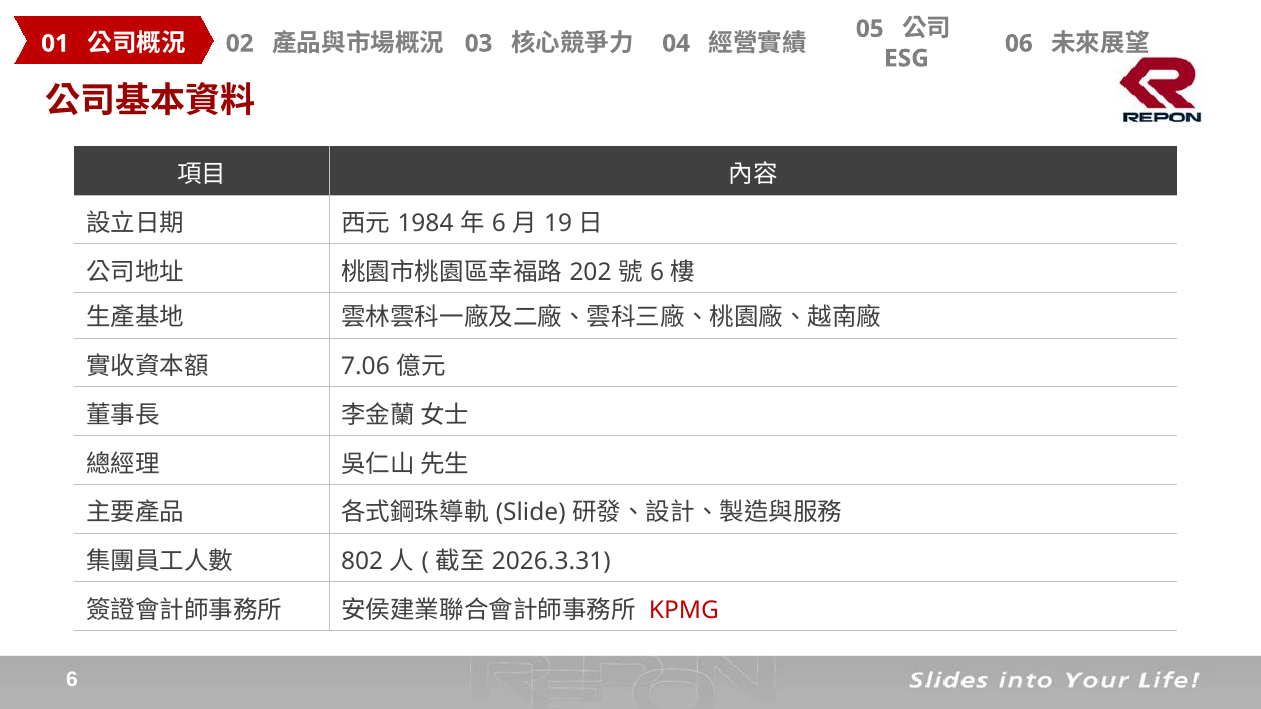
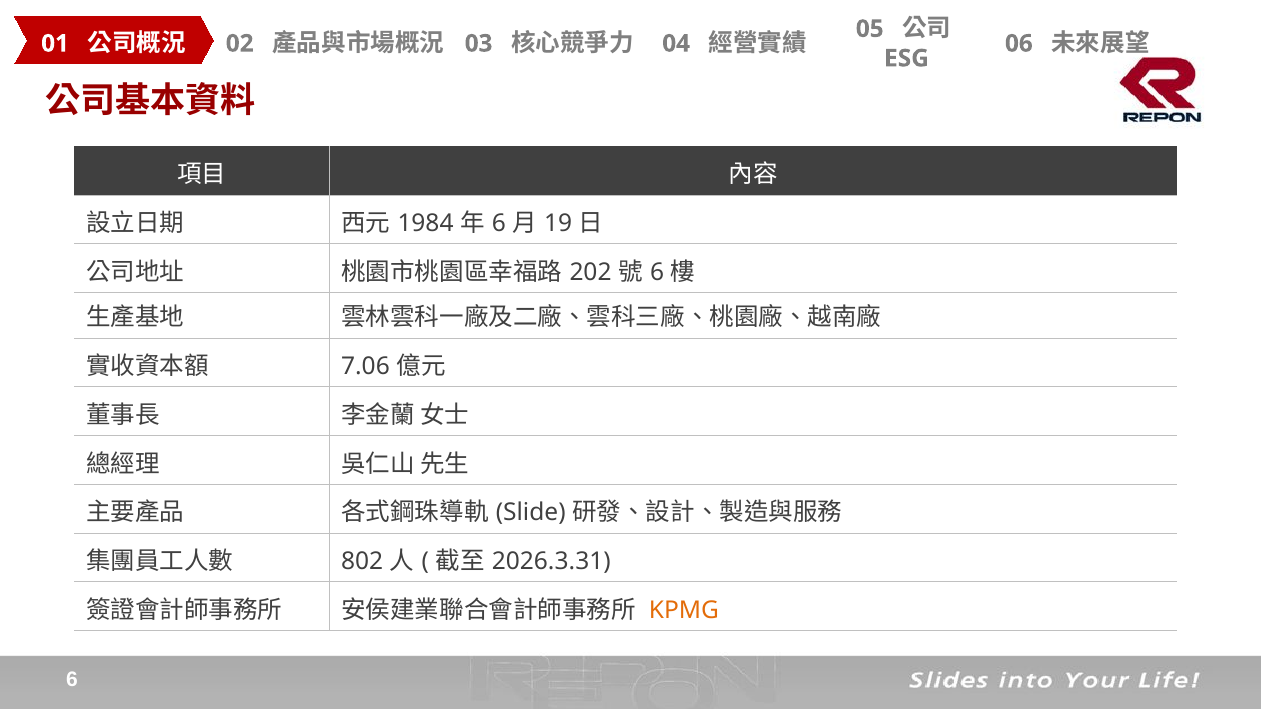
KPMG colour: red -> orange (684, 611)
